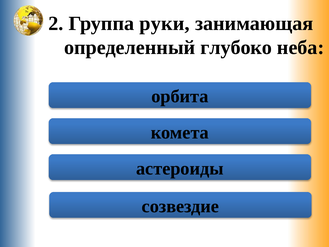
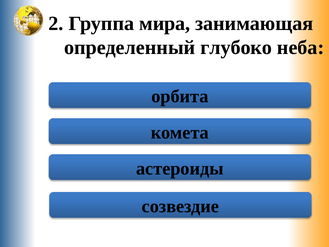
руки: руки -> мира (165, 23)
